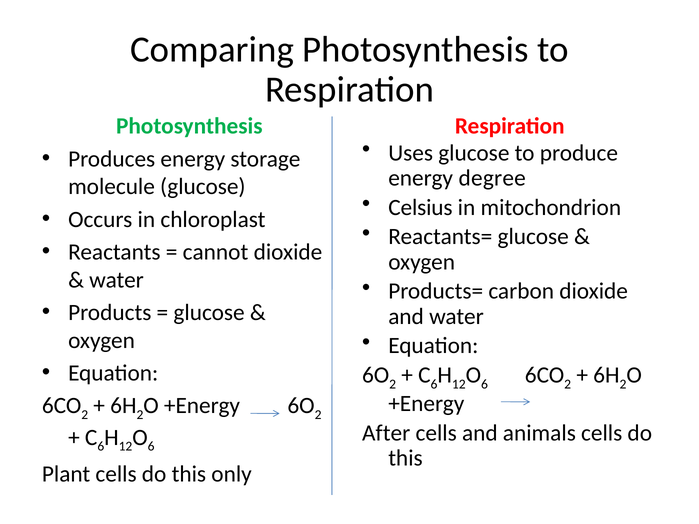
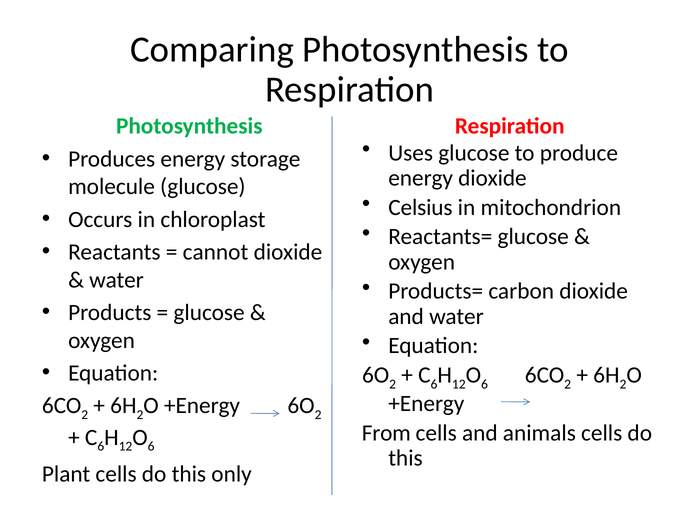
energy degree: degree -> dioxide (492, 178)
After: After -> From (386, 433)
